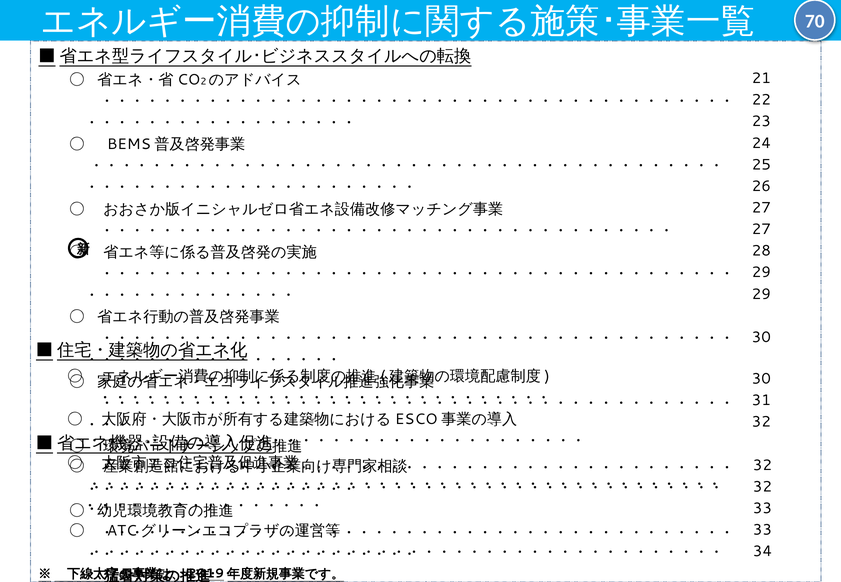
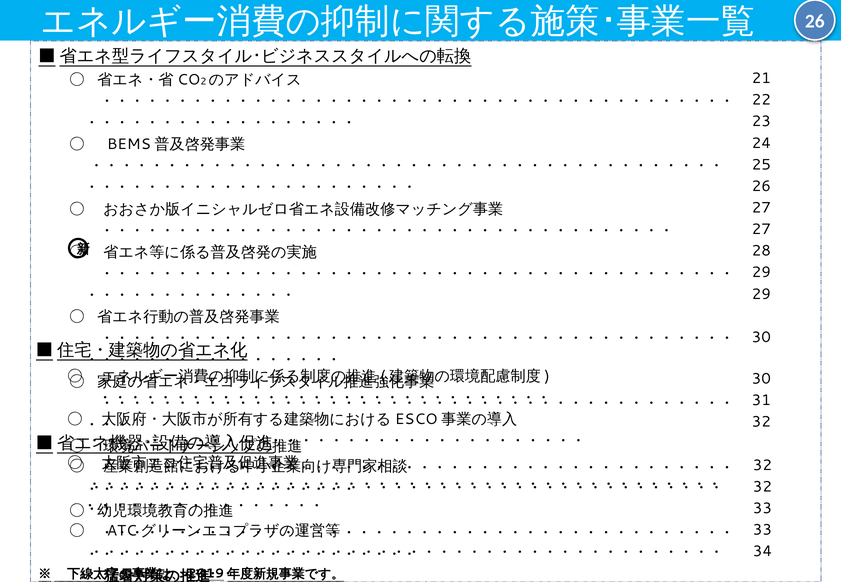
70: 70 -> 26 (815, 21)
